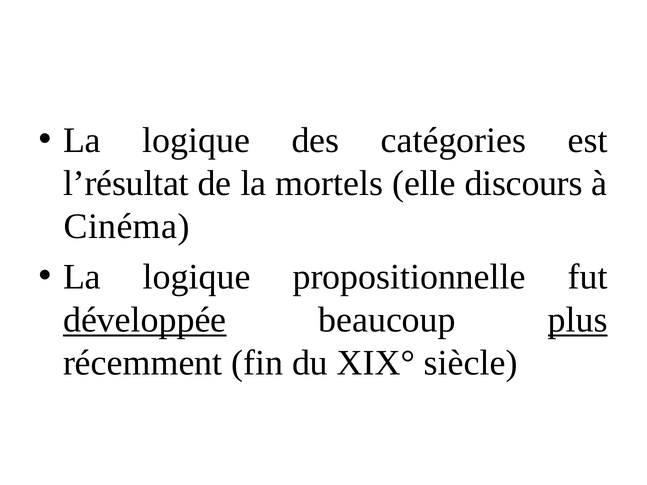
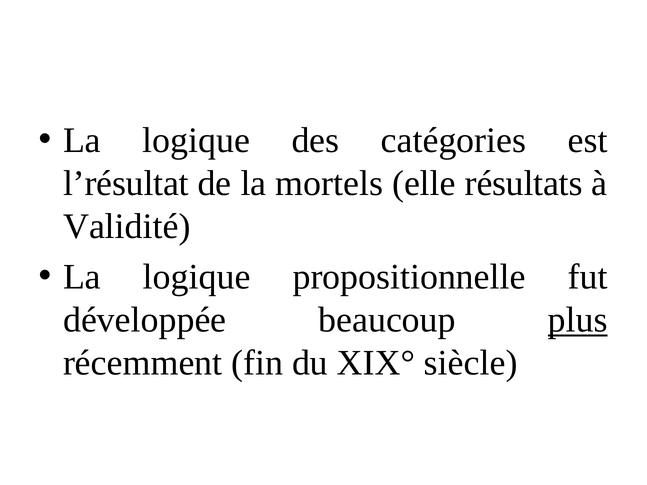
discours: discours -> résultats (524, 184)
Cinéma: Cinéma -> Validité (127, 227)
développée underline: present -> none (145, 320)
